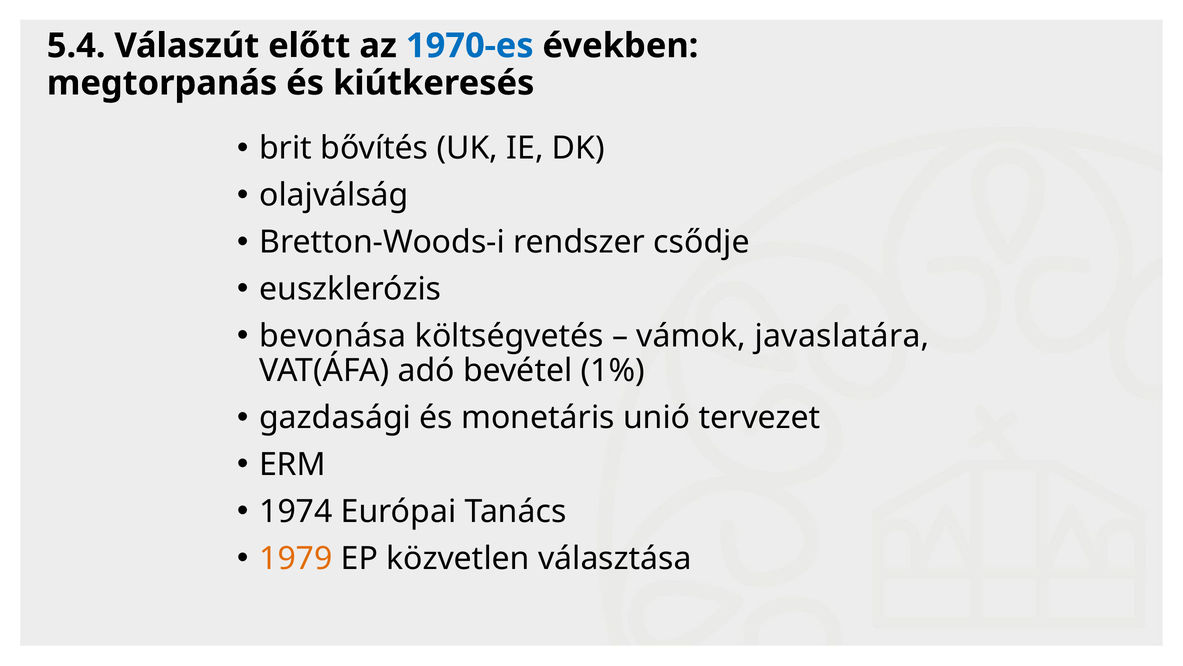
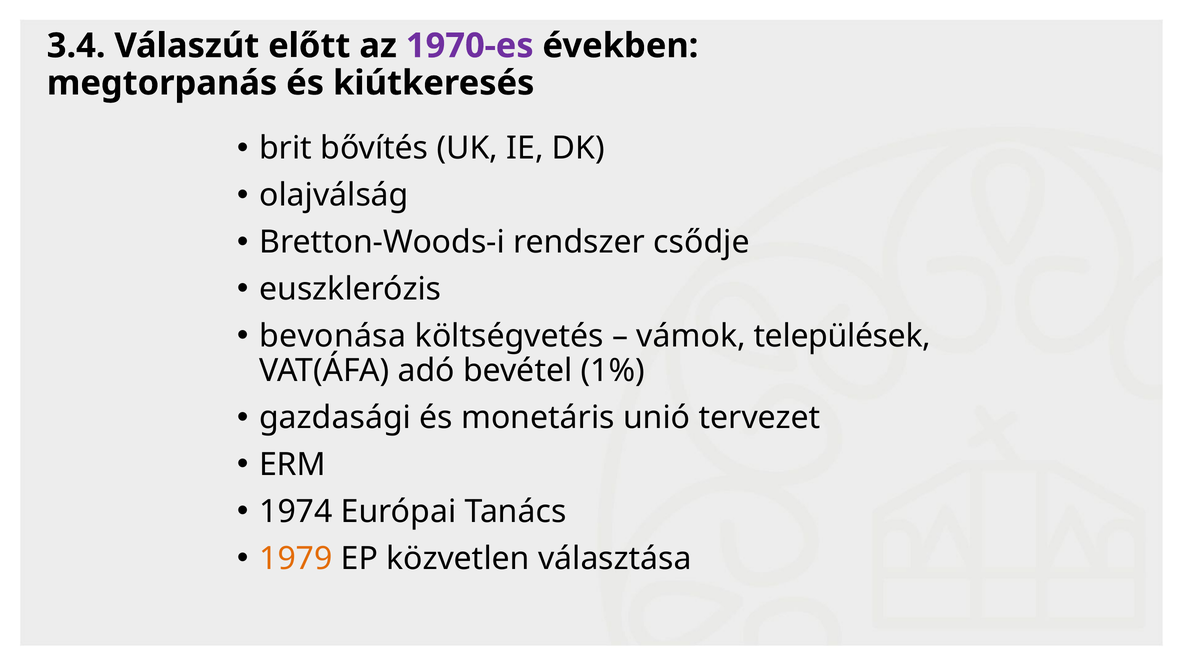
5.4: 5.4 -> 3.4 (76, 46)
1970-es colour: blue -> purple (470, 46)
javaslatára: javaslatára -> települések (842, 336)
